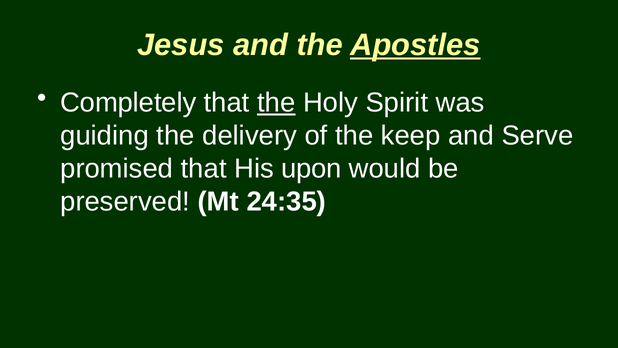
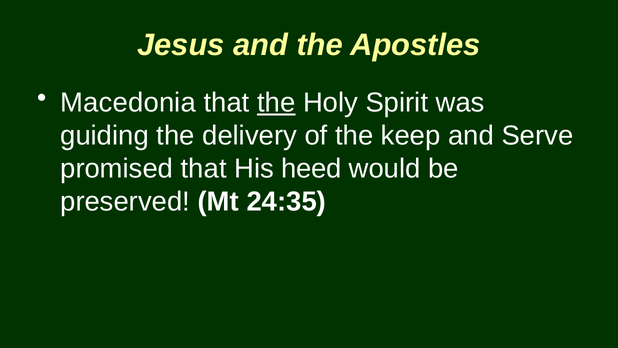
Apostles underline: present -> none (415, 45)
Completely: Completely -> Macedonia (128, 103)
upon: upon -> heed (311, 169)
